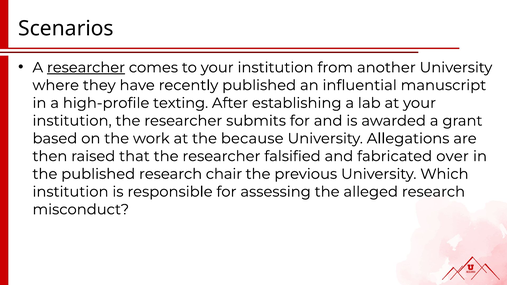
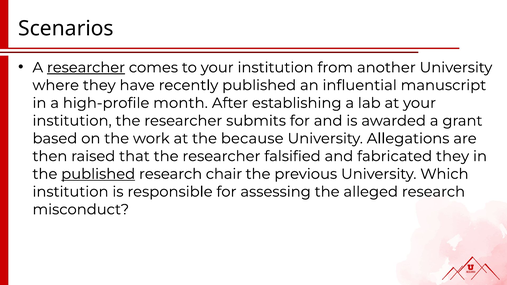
texting: texting -> month (181, 103)
fabricated over: over -> they (453, 156)
published underline: none -> present (98, 174)
